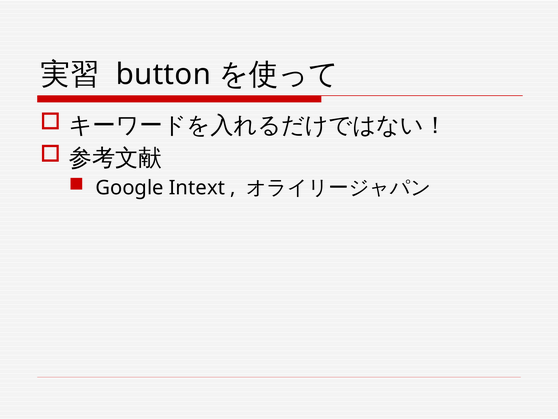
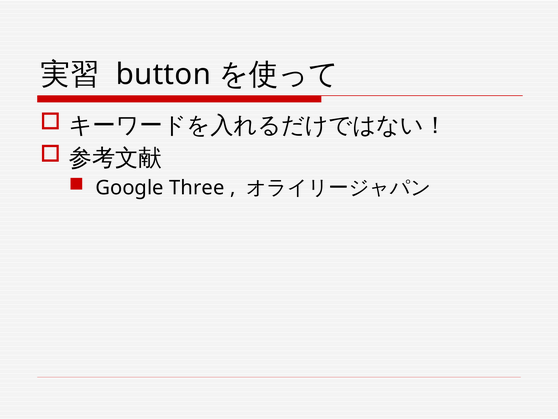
Intext: Intext -> Three (197, 188)
